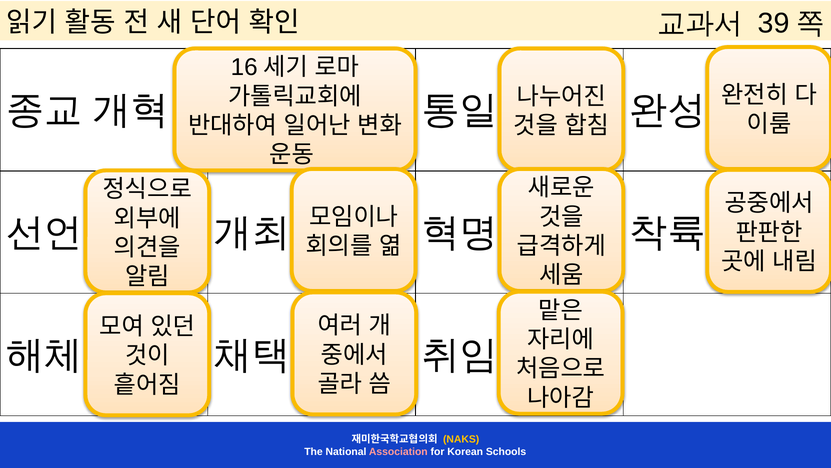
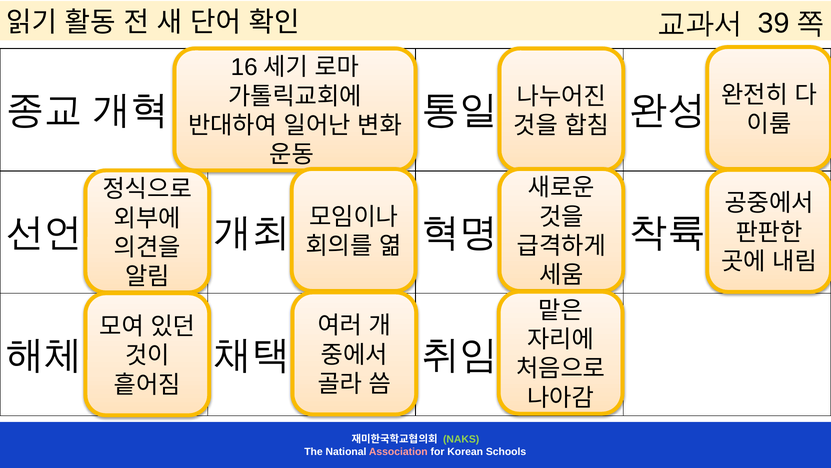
NAKS colour: yellow -> light green (461, 439)
